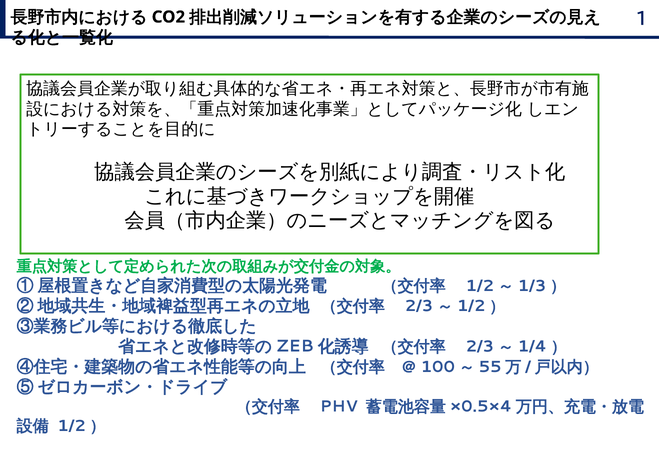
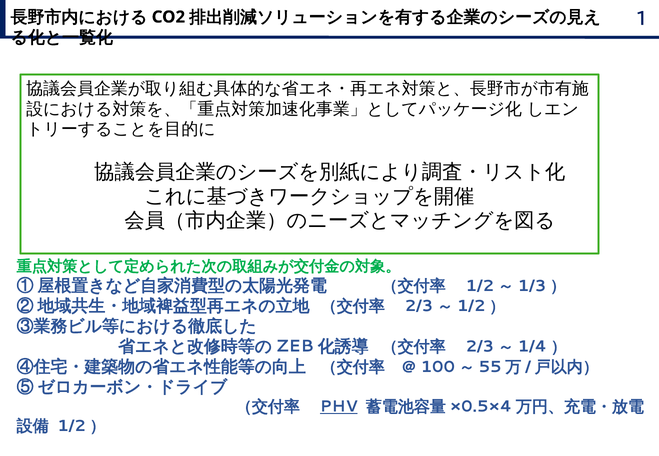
PHV underline: none -> present (339, 407)
